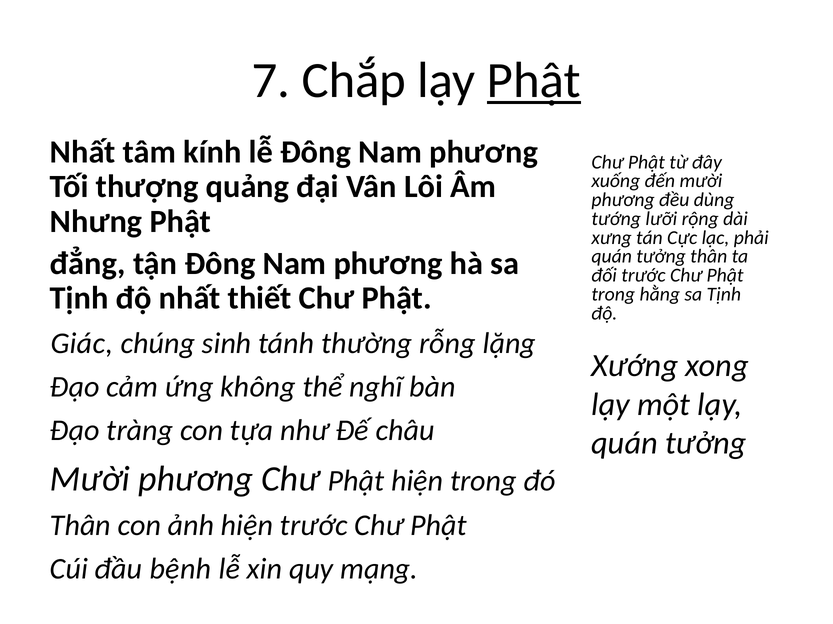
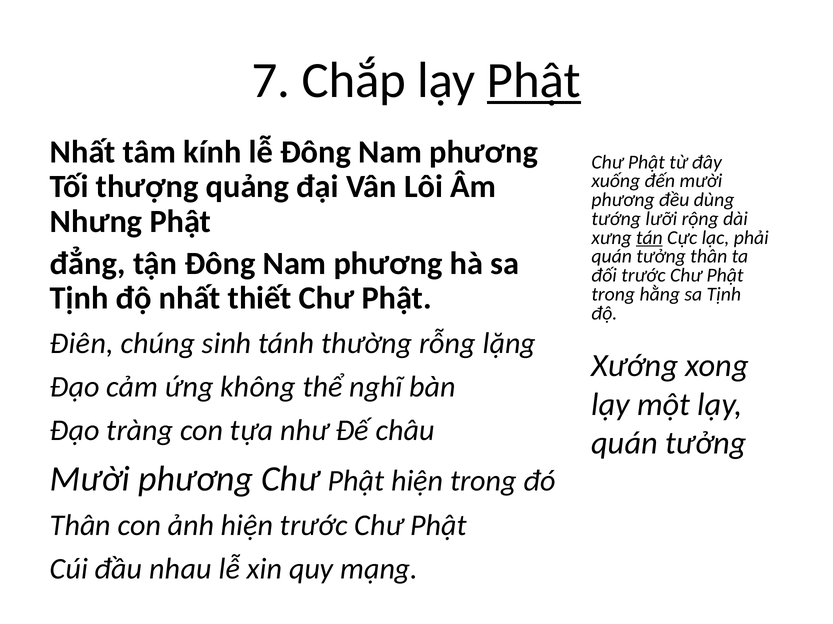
tán underline: none -> present (649, 238)
Giác: Giác -> Điên (82, 344)
bệnh: bệnh -> nhau (180, 569)
